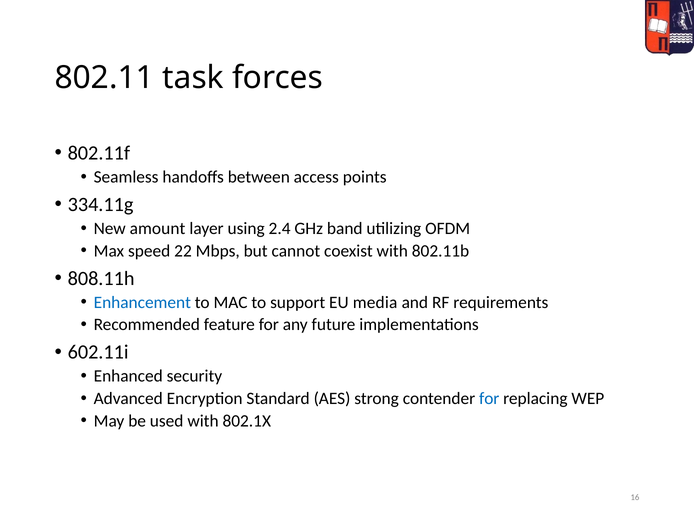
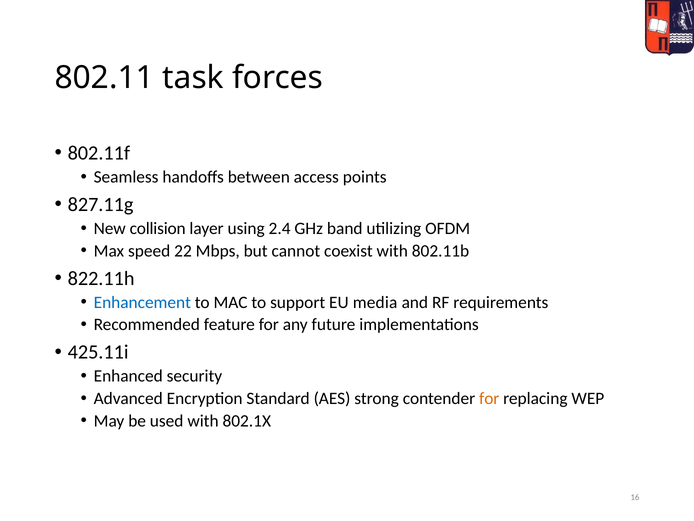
334.11g: 334.11g -> 827.11g (101, 204)
amount: amount -> collision (158, 228)
808.11h: 808.11h -> 822.11h (101, 278)
602.11i: 602.11i -> 425.11i (98, 352)
for colour: blue -> orange (489, 398)
